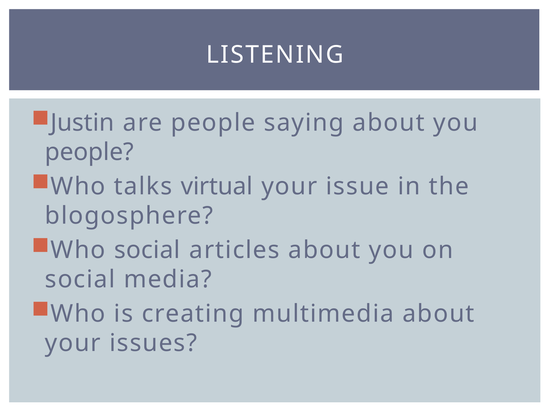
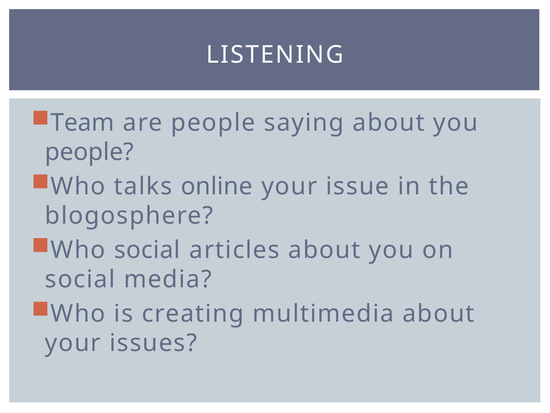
Justin: Justin -> Team (82, 123)
virtual: virtual -> online (217, 186)
